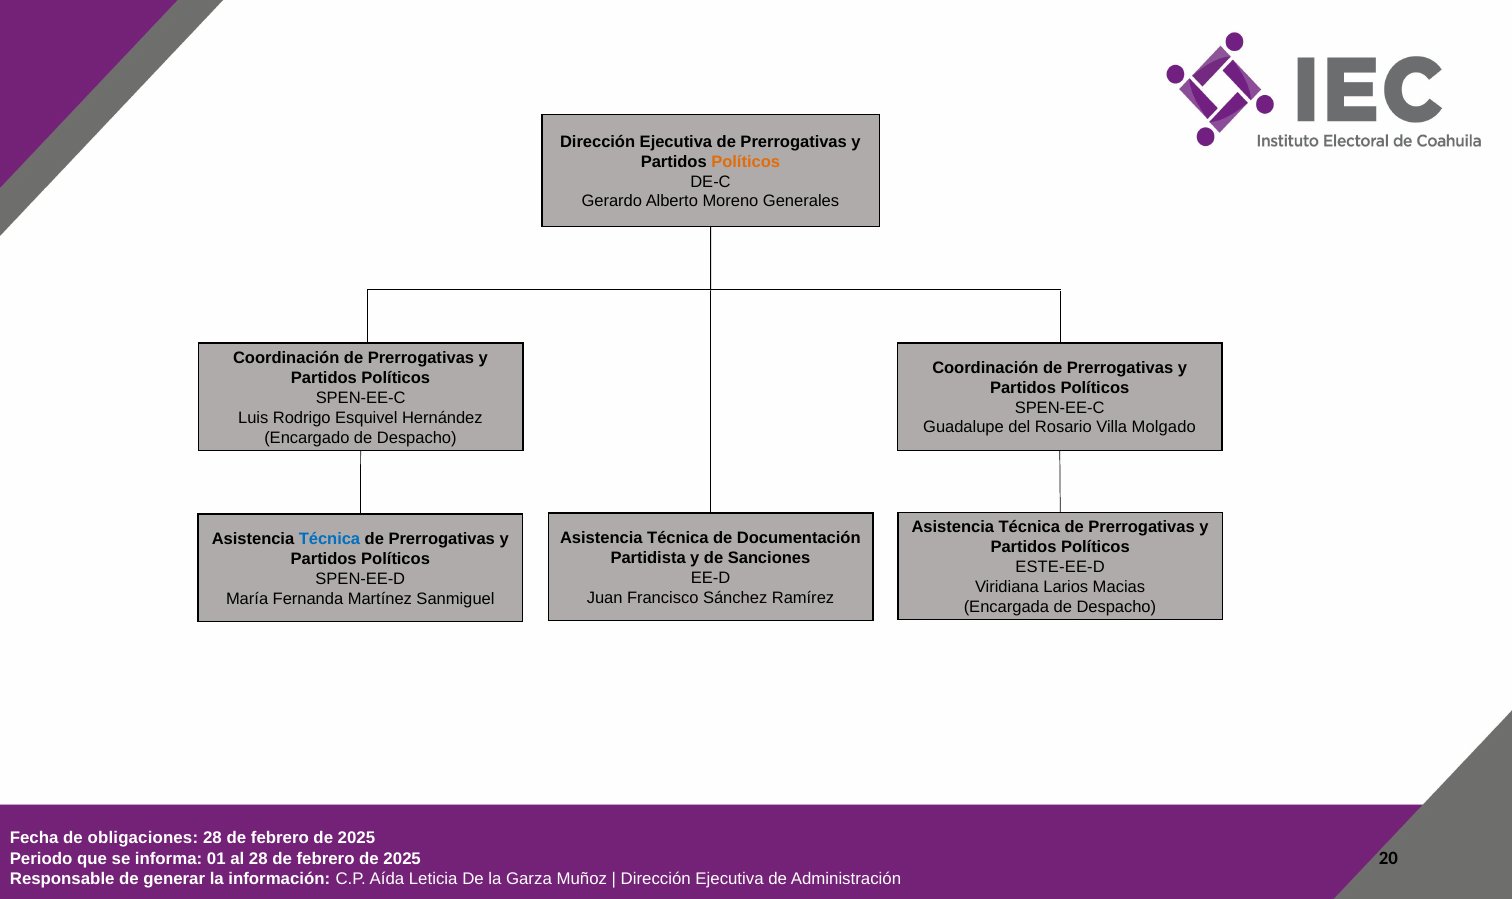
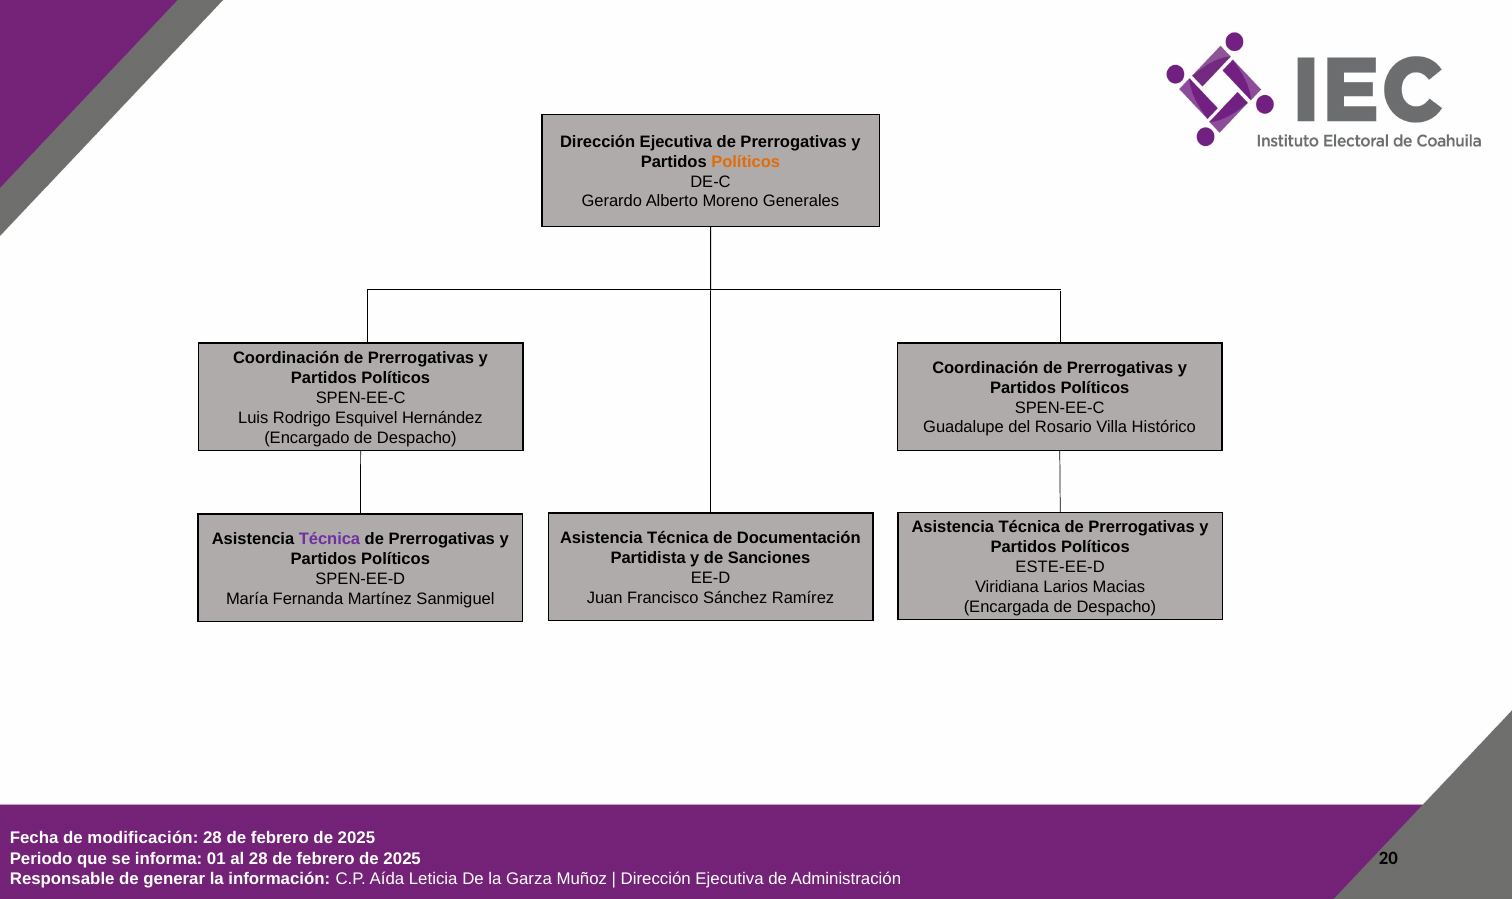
Molgado: Molgado -> Histórico (1164, 428)
Técnica colour: blue -> purple (329, 539)
obligaciones: obligaciones -> modificación (143, 839)
